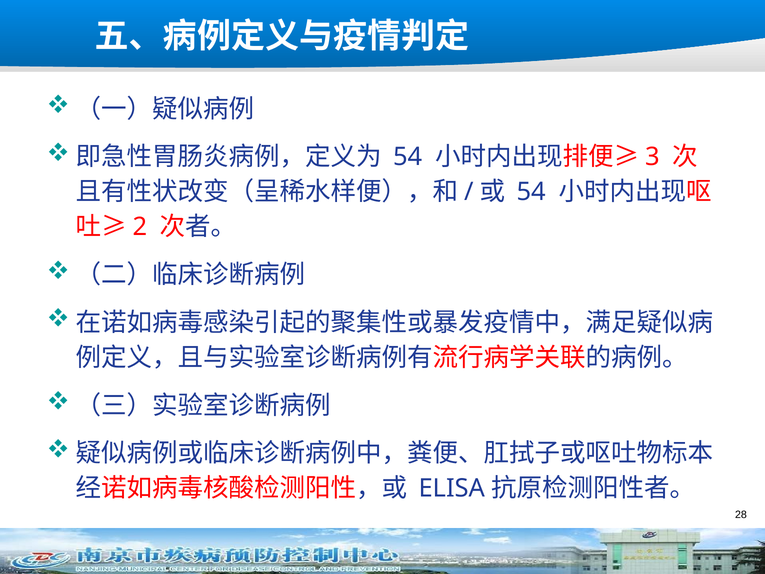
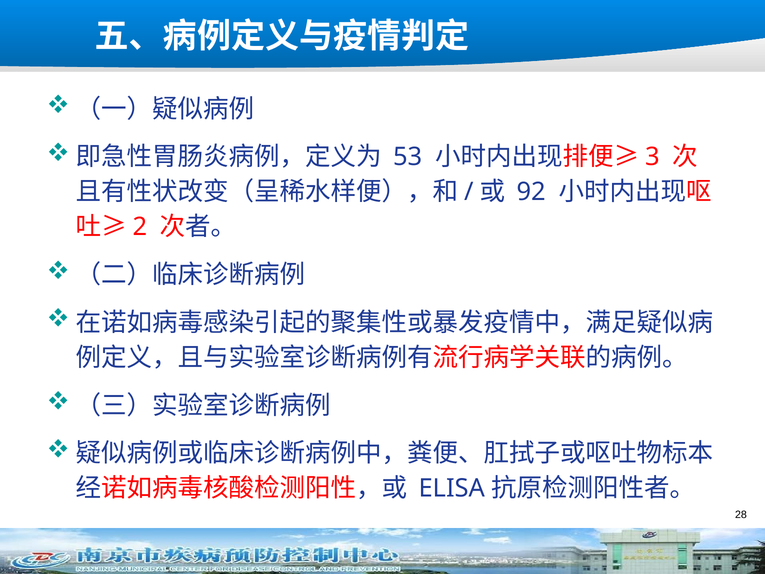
54: 54 -> 53 (408, 157)
54: 54 -> 92 (531, 192)
